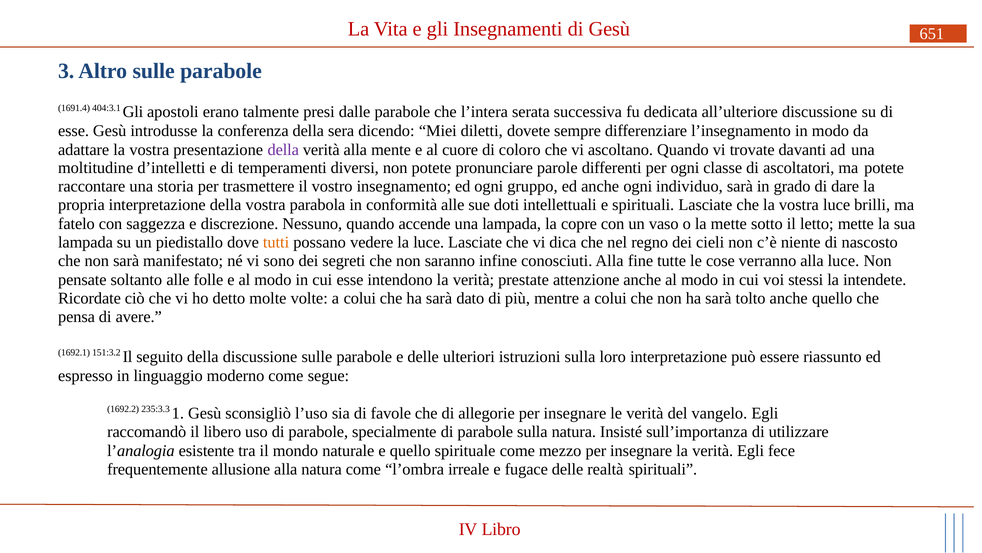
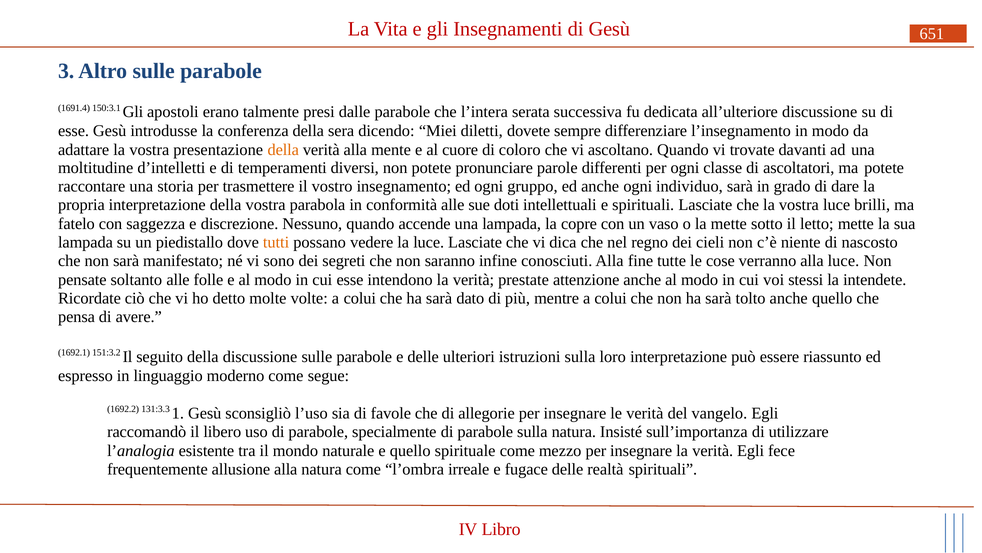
404:3.1: 404:3.1 -> 150:3.1 (106, 108)
della colour: purple -> orange (283, 150)
235:3.3: 235:3.3 -> 131:3.3 (156, 409)
